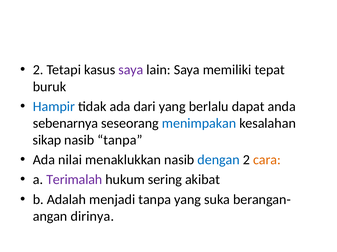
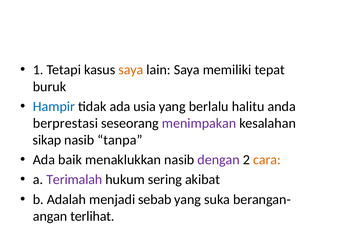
2: 2 -> 1 (38, 70)
saya colour: purple -> orange (131, 70)
dari: dari -> usia (145, 107)
dapat: dapat -> halitu (248, 107)
sebenarnya: sebenarnya -> berprestasi (65, 124)
menimpakan colour: blue -> purple (199, 124)
nilai: nilai -> baik (70, 160)
dengan colour: blue -> purple (219, 160)
menjadi tanpa: tanpa -> sebab (155, 200)
dirinya: dirinya -> terlihat (92, 217)
